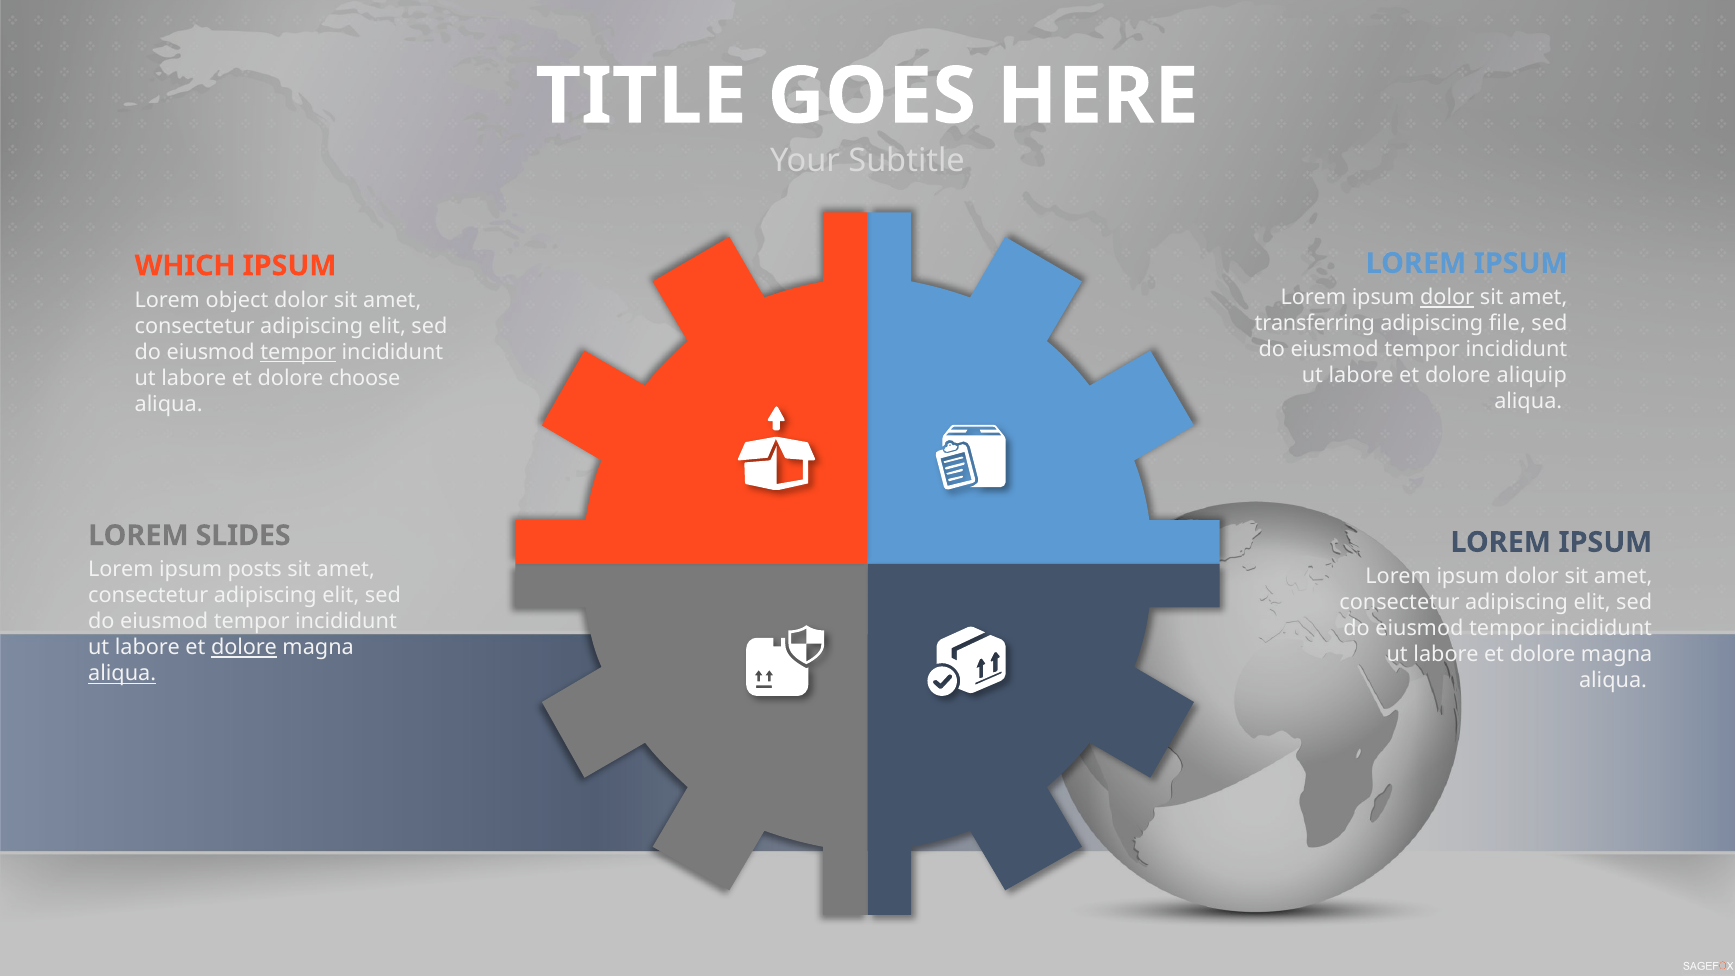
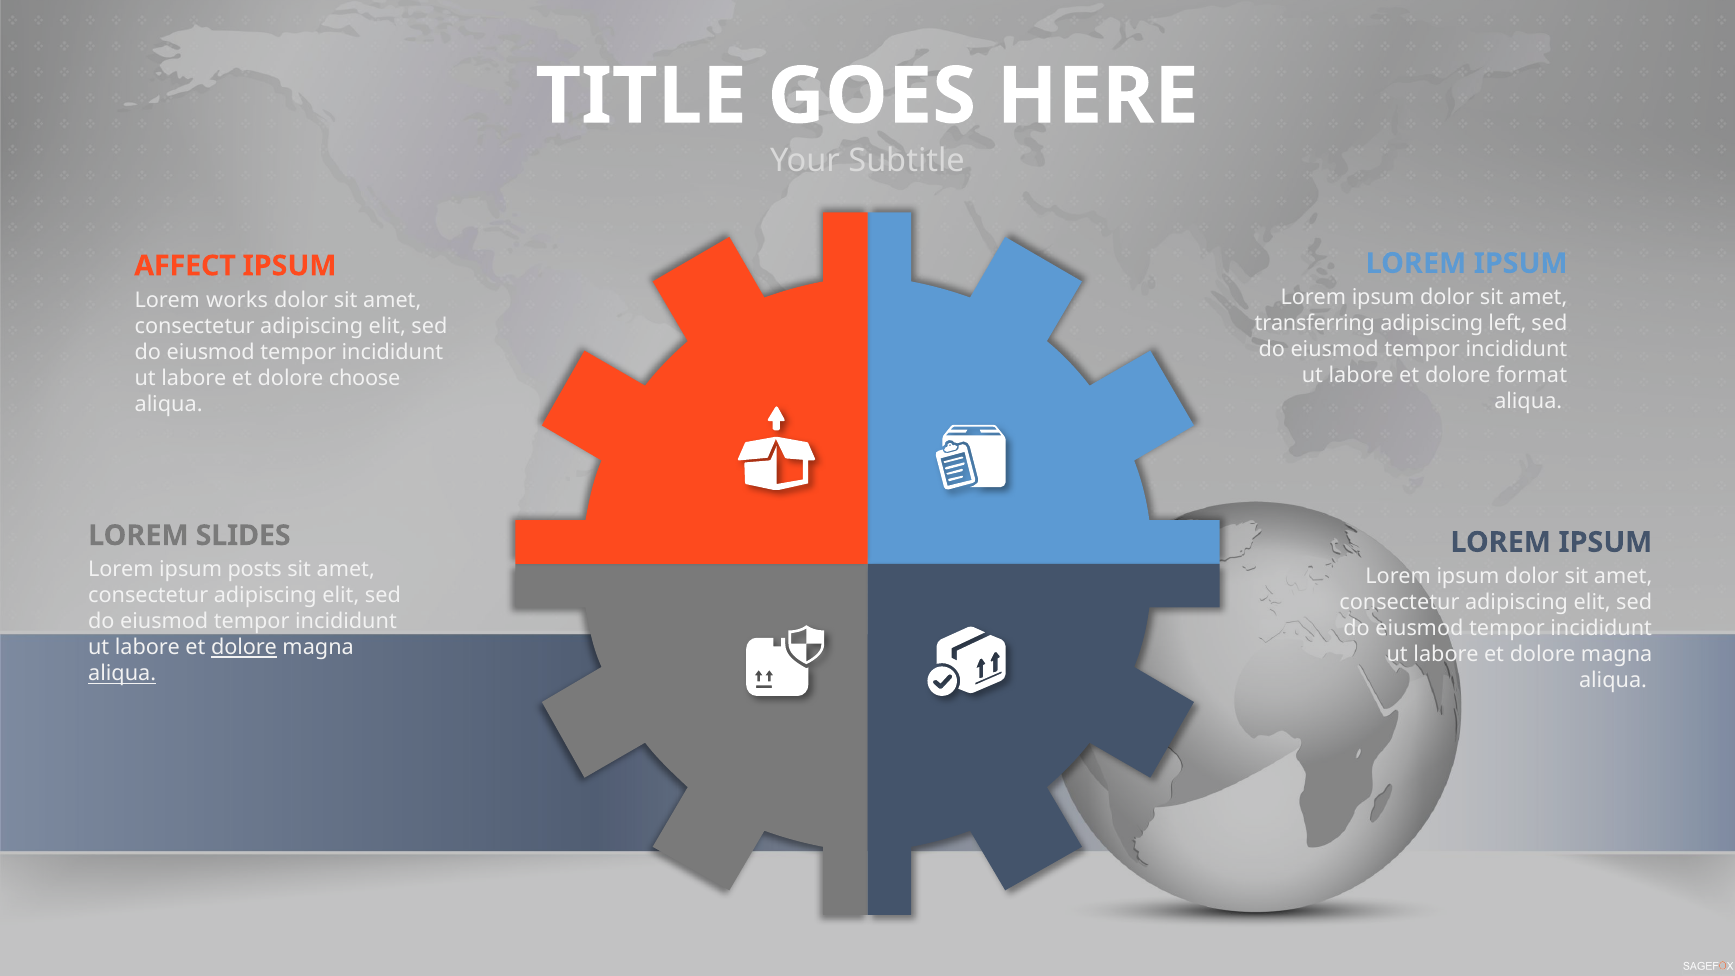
WHICH: WHICH -> AFFECT (185, 266)
dolor underline: present -> none (1447, 298)
object: object -> works (237, 300)
file: file -> left (1507, 324)
tempor underline: present -> none (298, 352)
aliquip: aliquip -> format (1532, 376)
